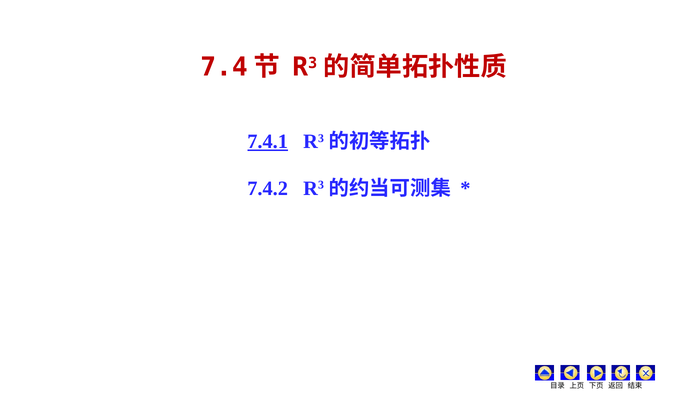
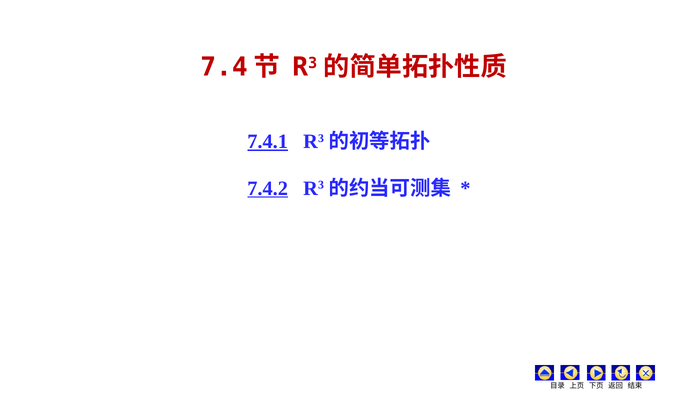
7.4.2 underline: none -> present (268, 188)
